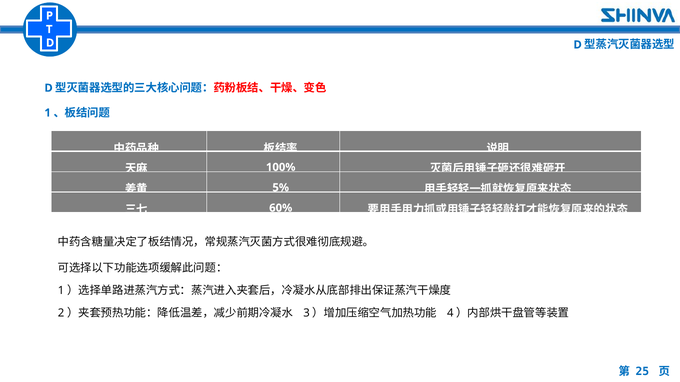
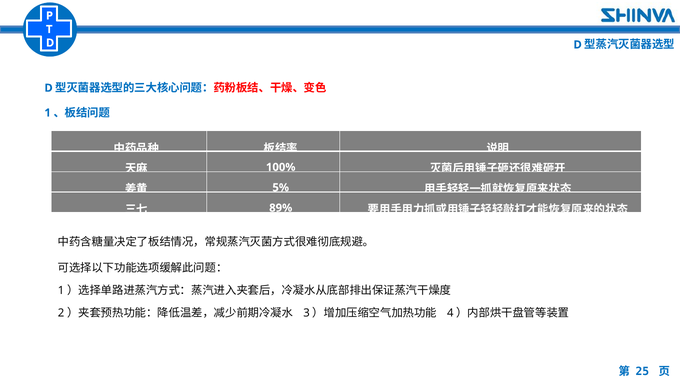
60%: 60% -> 89% (281, 208)
